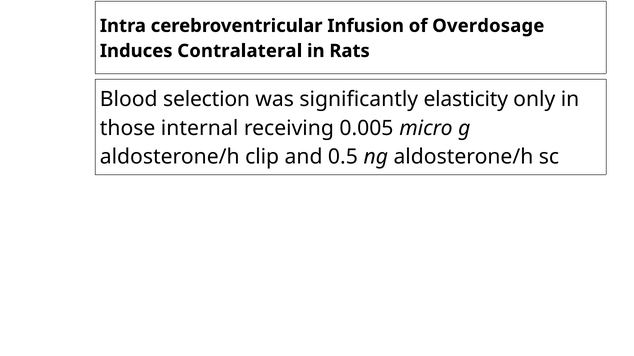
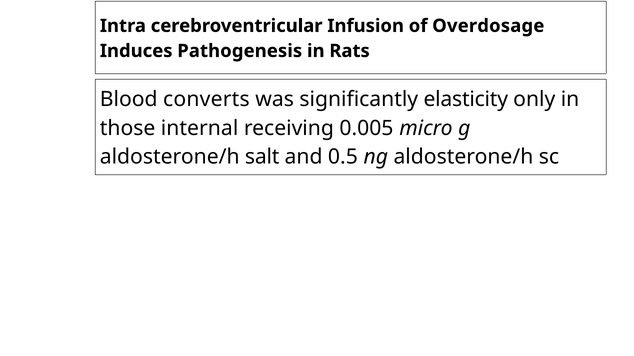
Contralateral: Contralateral -> Pathogenesis (240, 51)
selection: selection -> converts (206, 100)
clip: clip -> salt (262, 157)
